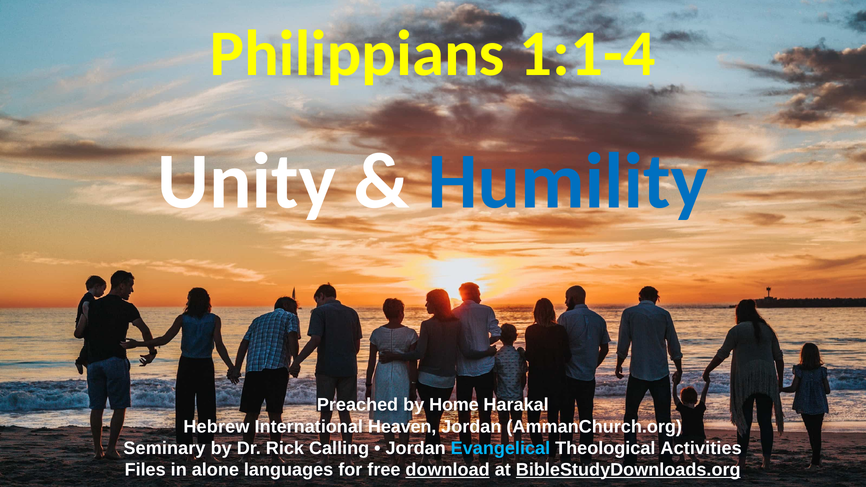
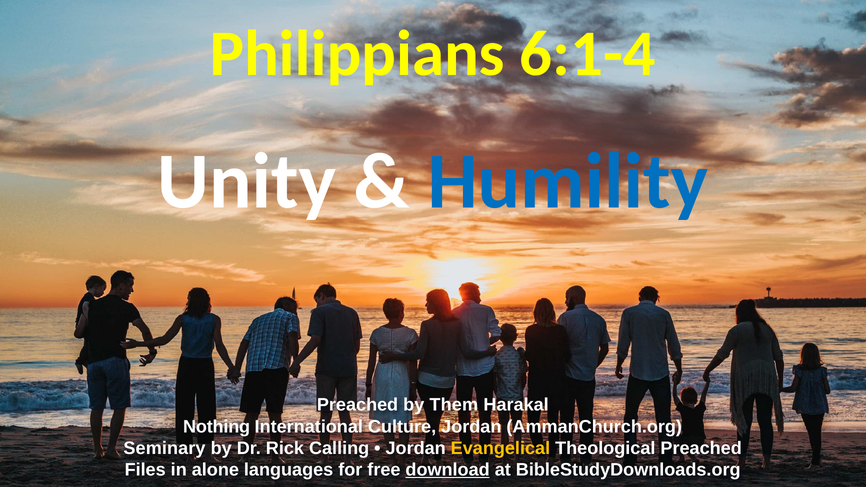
1:1-4: 1:1-4 -> 6:1-4 (588, 54)
Home: Home -> Them (454, 405)
Hebrew: Hebrew -> Nothing (217, 427)
Heaven: Heaven -> Culture (402, 427)
Evangelical colour: light blue -> yellow (500, 448)
Theological Activities: Activities -> Preached (701, 448)
BibleStudyDownloads.org underline: present -> none (628, 470)
